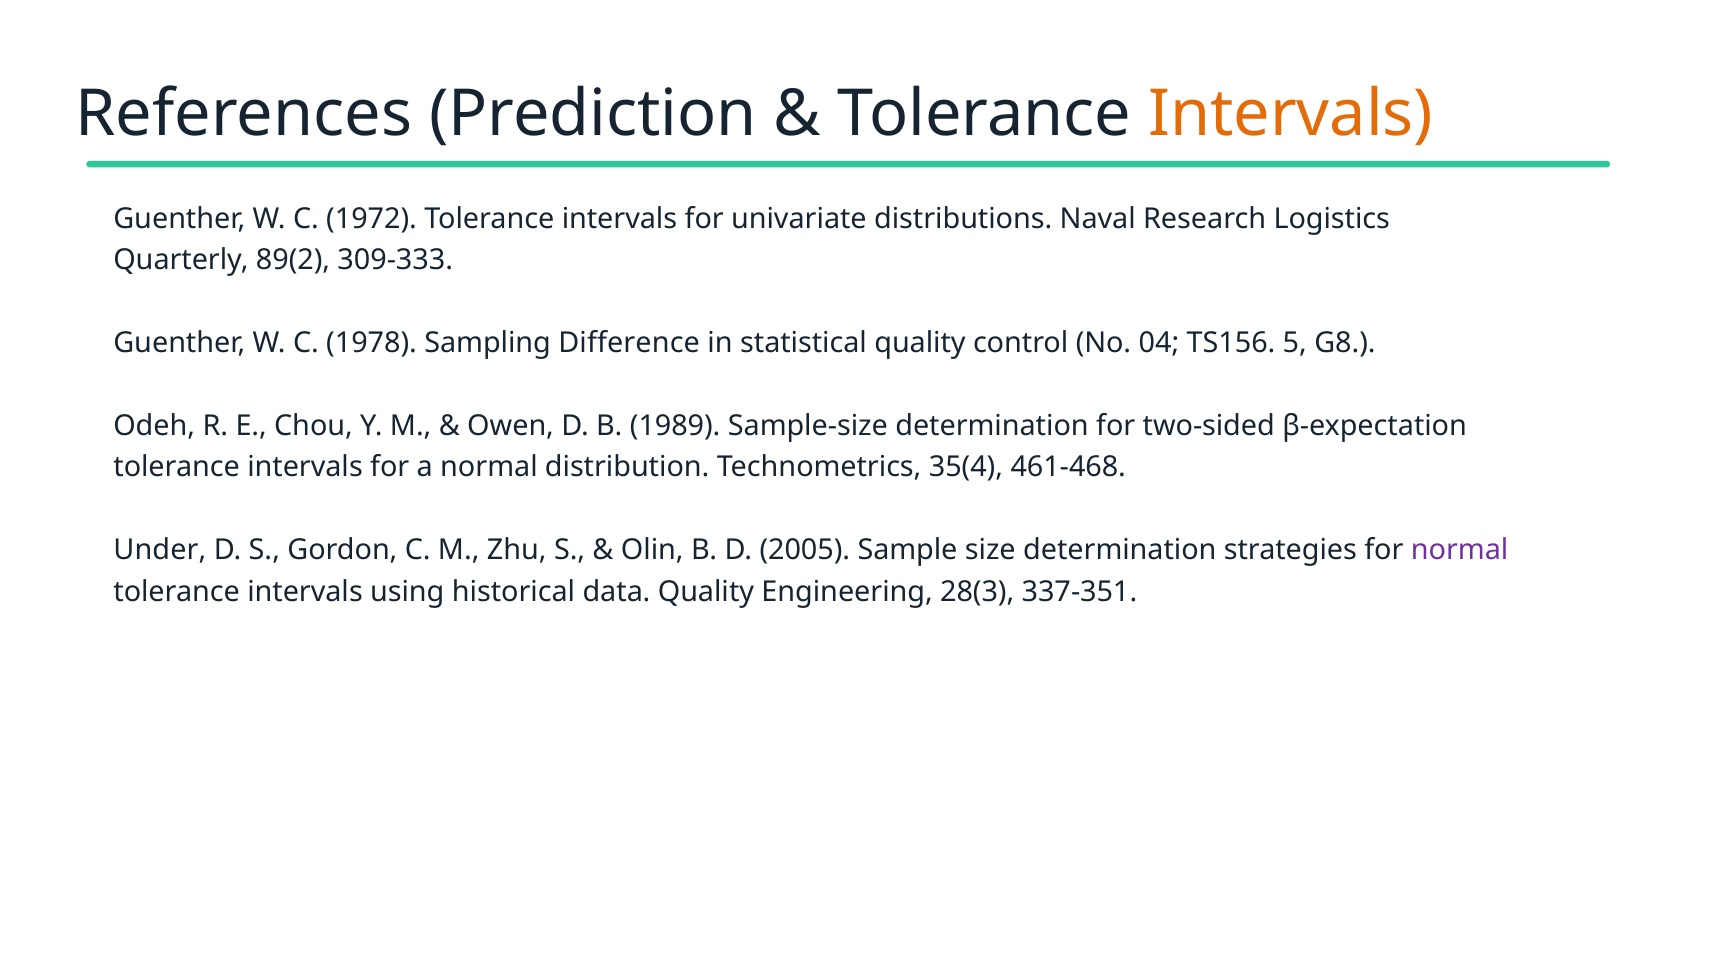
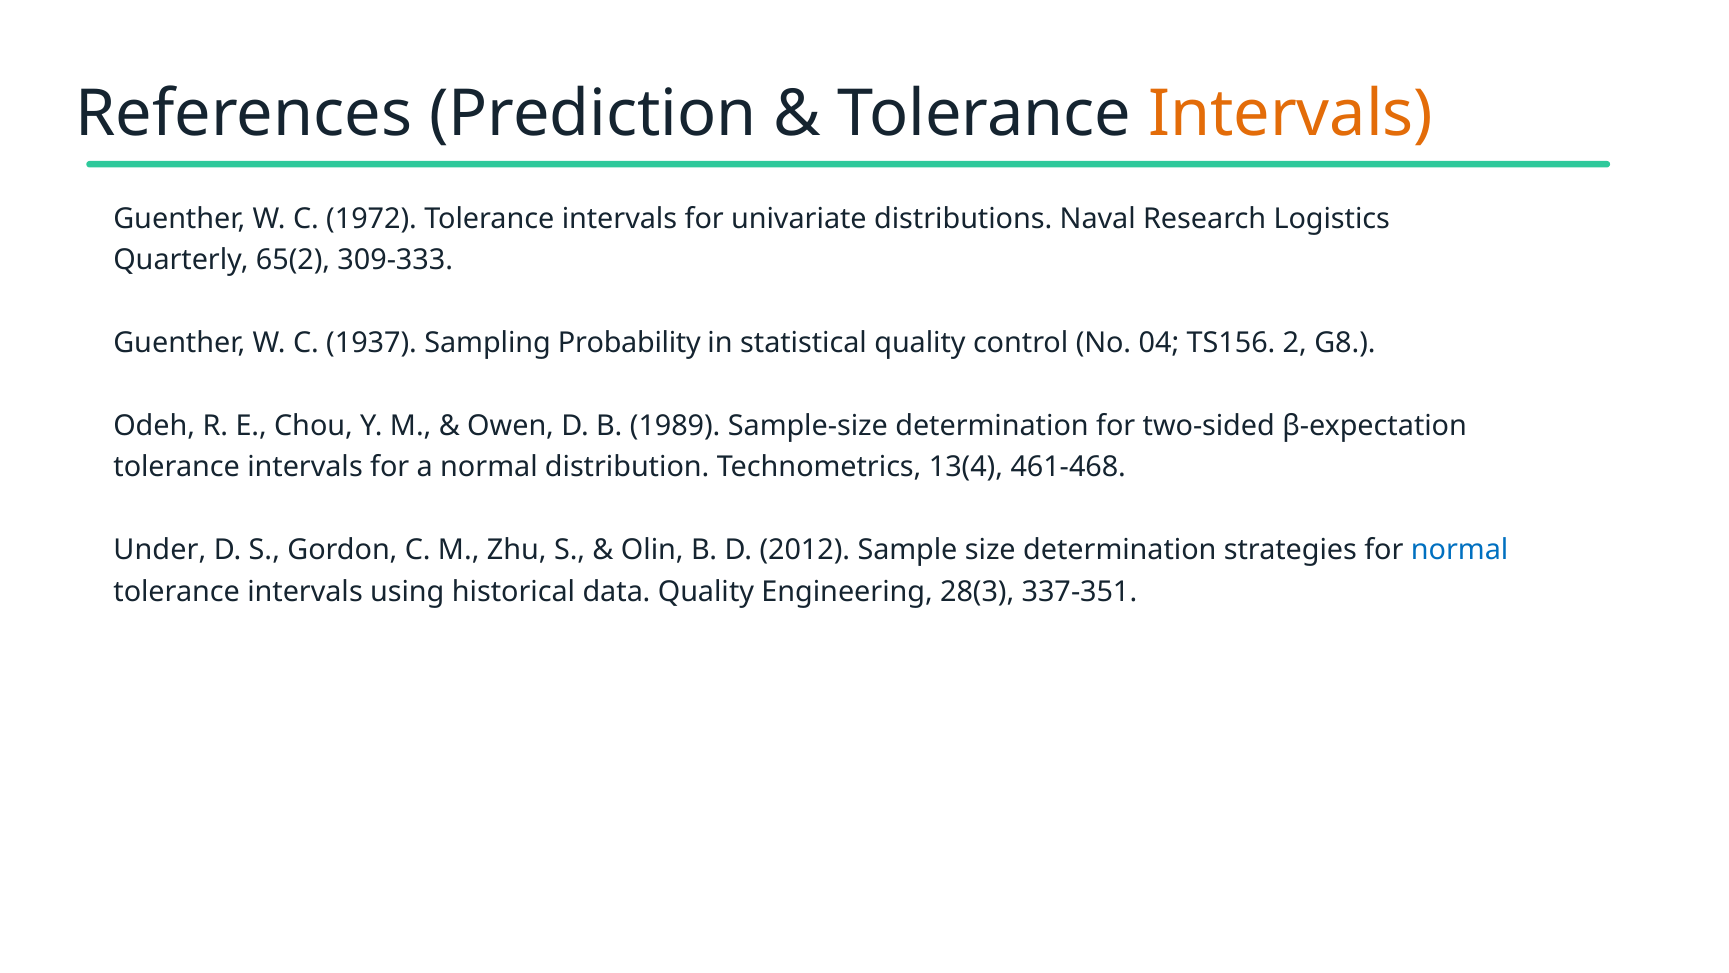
89(2: 89(2 -> 65(2 (293, 260)
1978: 1978 -> 1937 (372, 343)
Difference: Difference -> Probability (629, 343)
5: 5 -> 2 (1295, 343)
35(4: 35(4 -> 13(4 (966, 467)
2005: 2005 -> 2012 (805, 550)
normal colour: purple -> blue (1460, 550)
